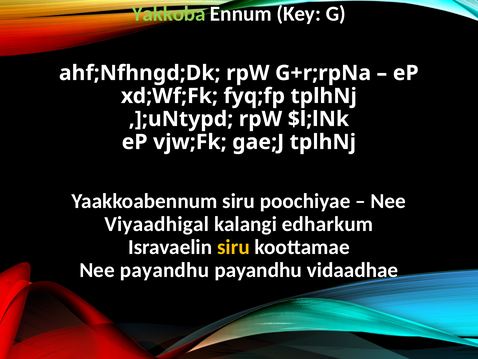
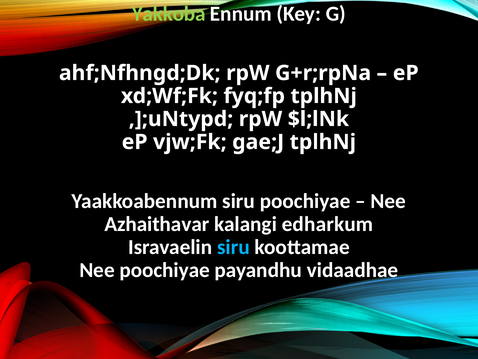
Viyaadhigal: Viyaadhigal -> Azhaithavar (157, 224)
siru colour: yellow -> light blue (233, 247)
Nee payandhu: payandhu -> poochiyae (165, 270)
